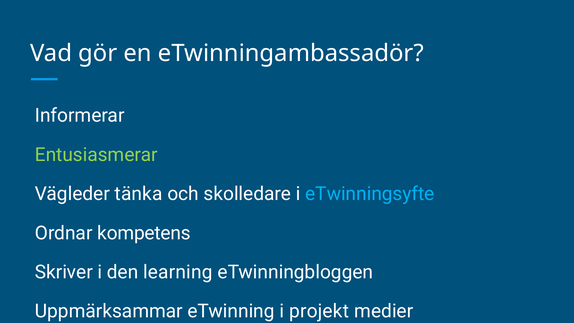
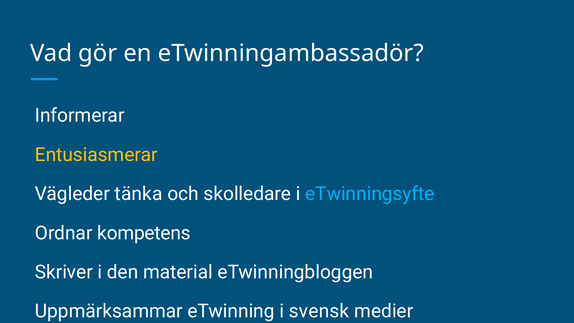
Entusiasmerar colour: light green -> yellow (96, 155)
learning: learning -> material (178, 272)
projekt: projekt -> svensk (319, 311)
